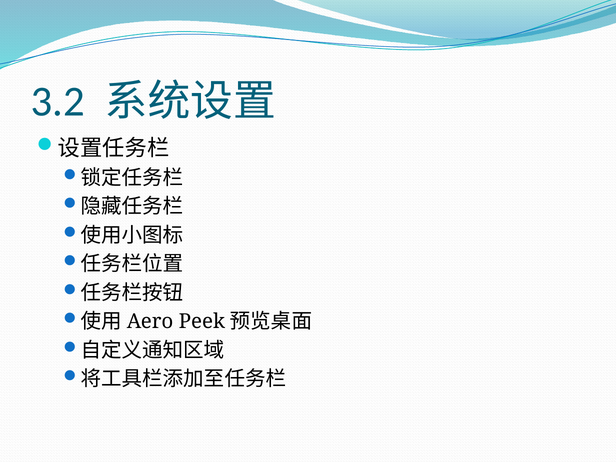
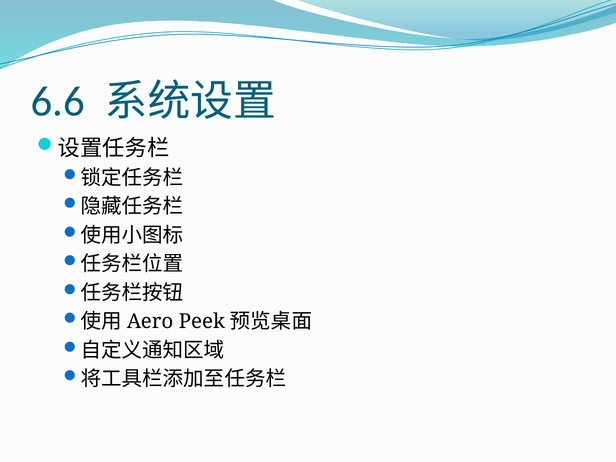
3.2: 3.2 -> 6.6 (58, 102)
